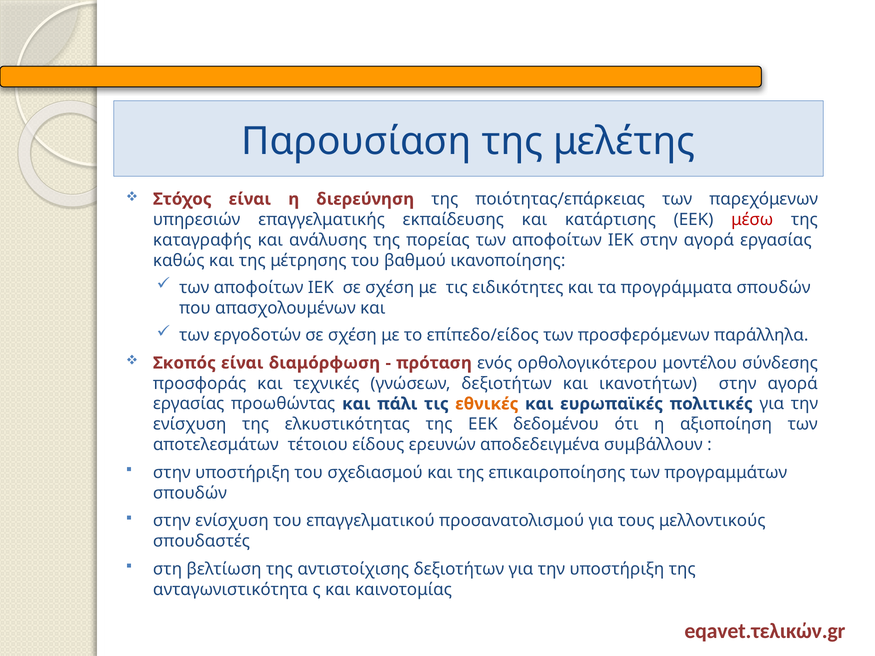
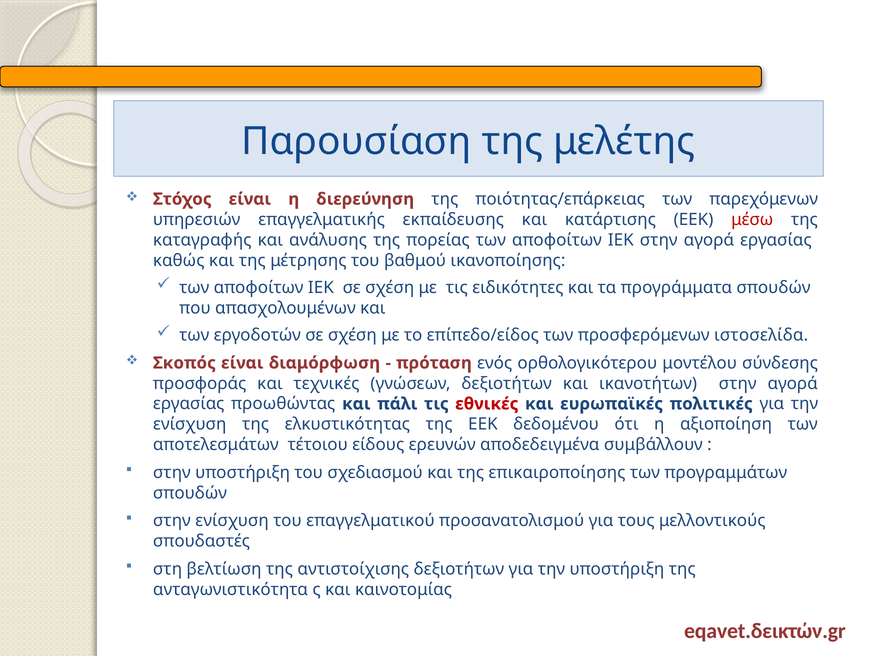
παράλληλα: παράλληλα -> ιστοσελίδα (761, 335)
εθνικές colour: orange -> red (487, 404)
eqavet.τελικών.gr: eqavet.τελικών.gr -> eqavet.δεικτών.gr (765, 631)
